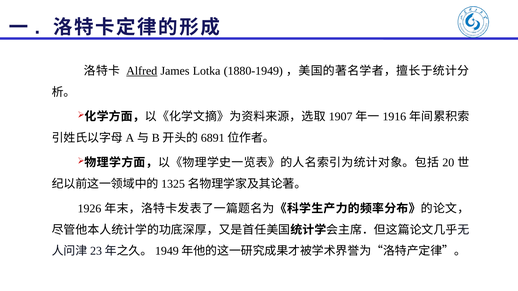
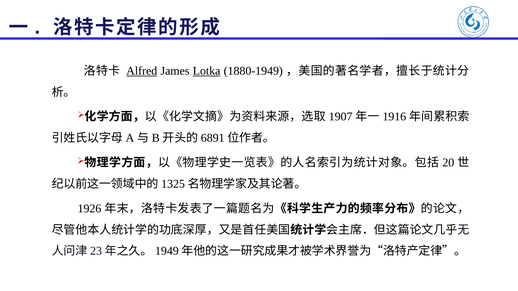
Lotka underline: none -> present (207, 71)
